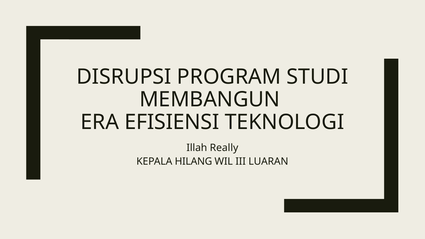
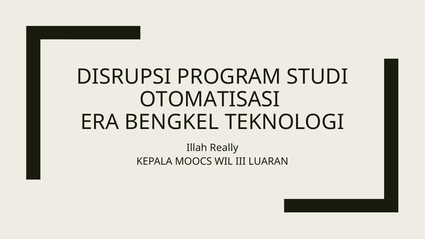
MEMBANGUN: MEMBANGUN -> OTOMATISASI (210, 100)
EFISIENSI: EFISIENSI -> BENGKEL (172, 122)
HILANG: HILANG -> MOOCS (193, 161)
